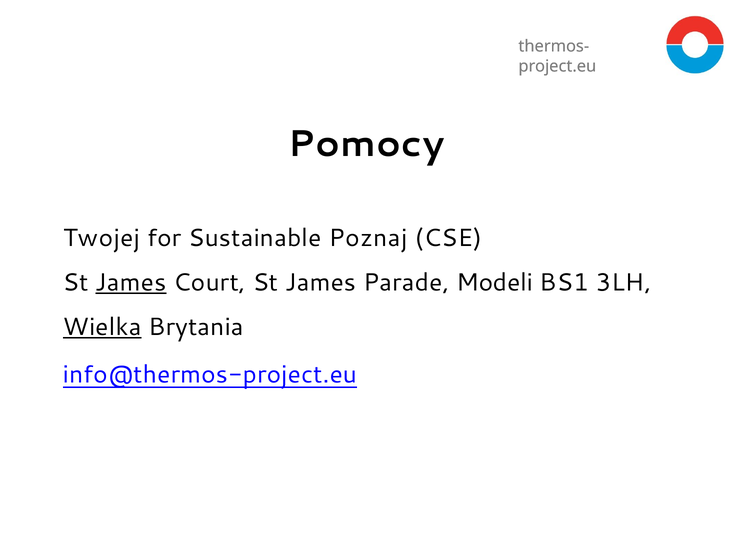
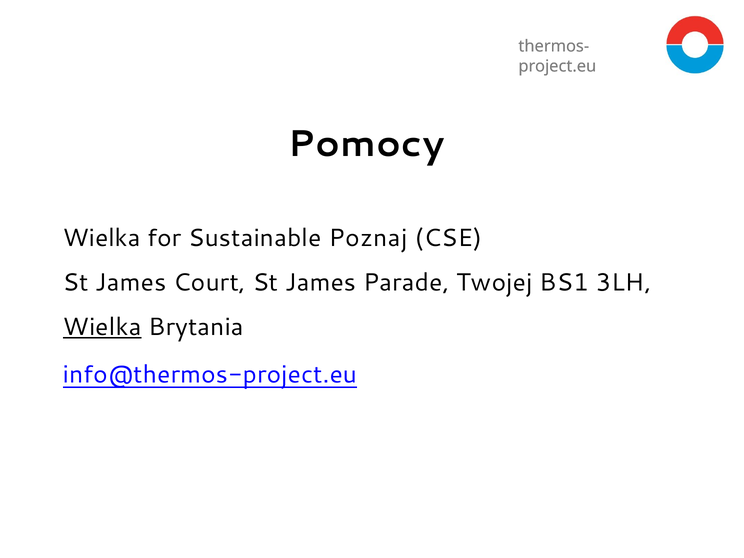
Twojej: Twojej -> Wielka (102, 238)
James underline: present -> none (131, 283)
Modeli: Modeli -> Twojej (494, 283)
